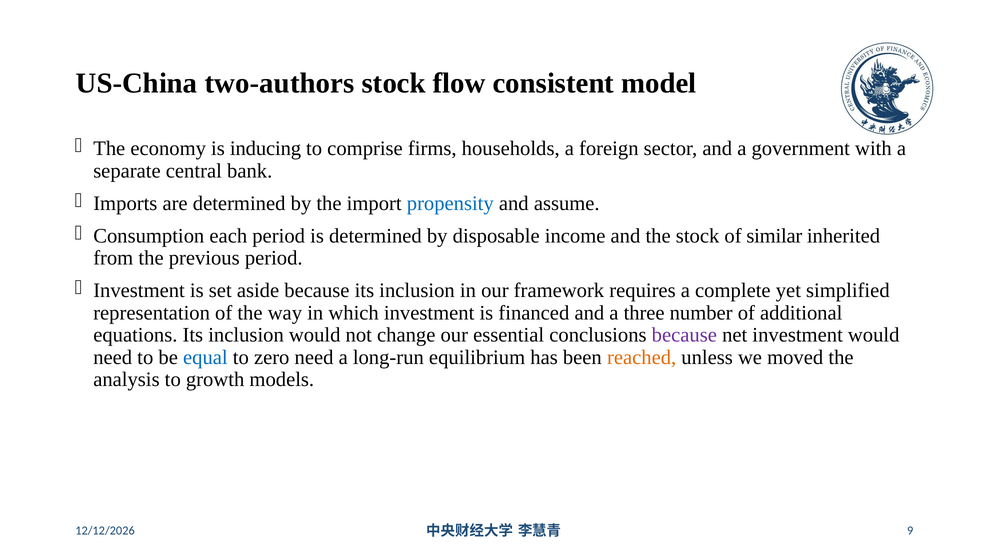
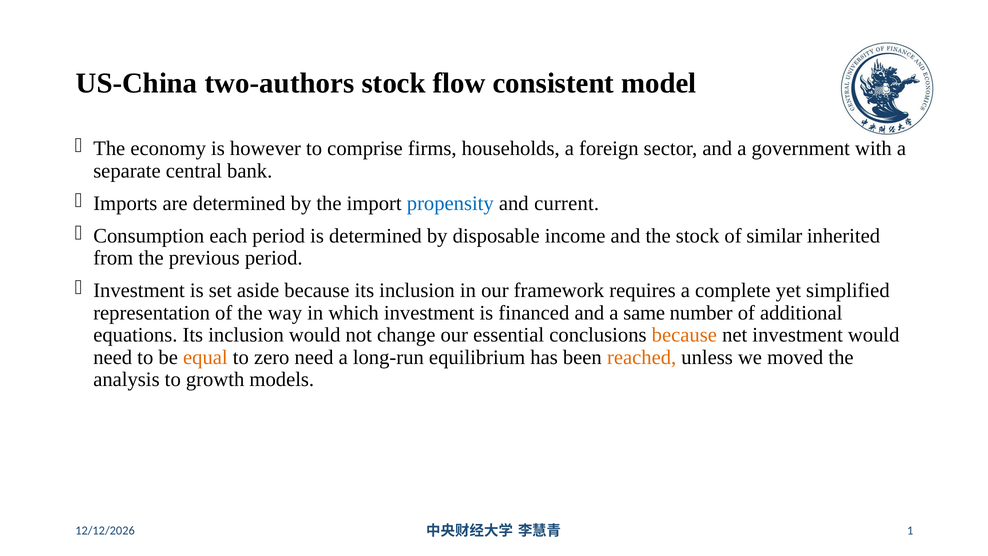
inducing: inducing -> however (265, 149)
assume: assume -> current (567, 203)
three: three -> same (644, 313)
because colour: purple -> orange (684, 335)
equal colour: blue -> orange (205, 357)
9: 9 -> 1 (910, 531)
